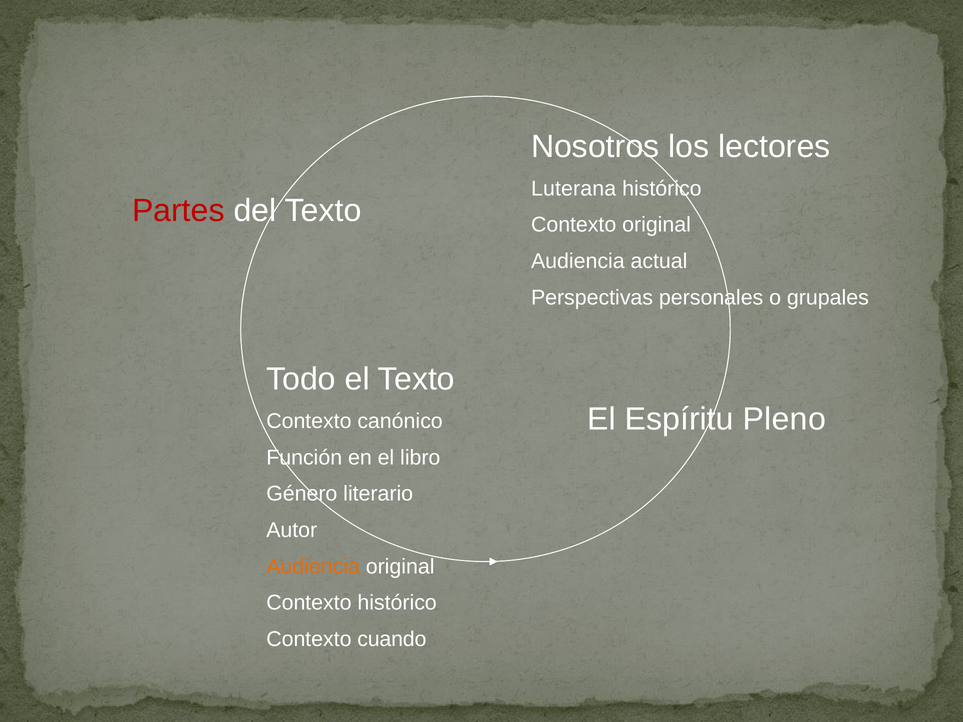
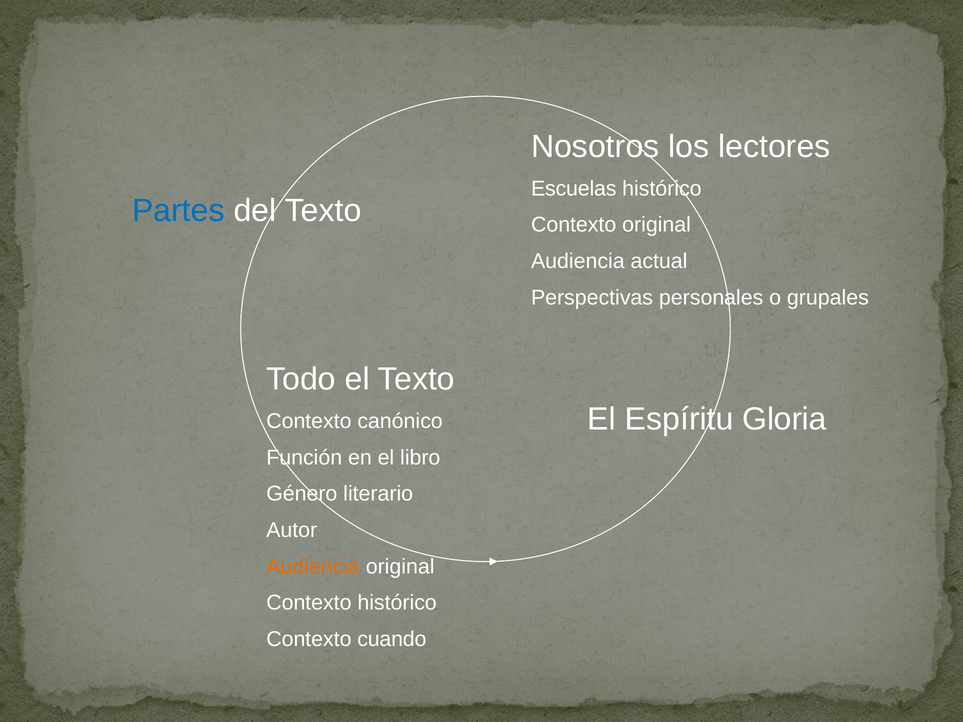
Luterana: Luterana -> Escuelas (574, 189)
Partes colour: red -> blue (178, 211)
Pleno: Pleno -> Gloria (785, 419)
